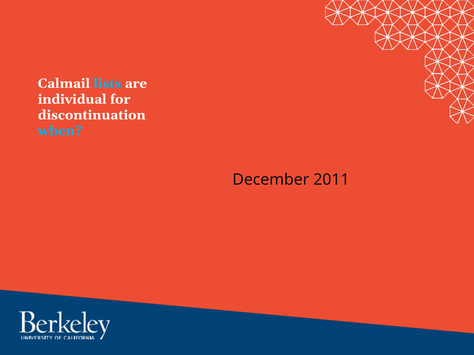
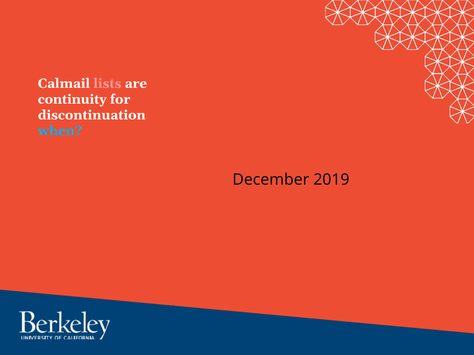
lists colour: light blue -> pink (107, 84)
individual: individual -> continuity (72, 99)
2011: 2011 -> 2019 (331, 180)
